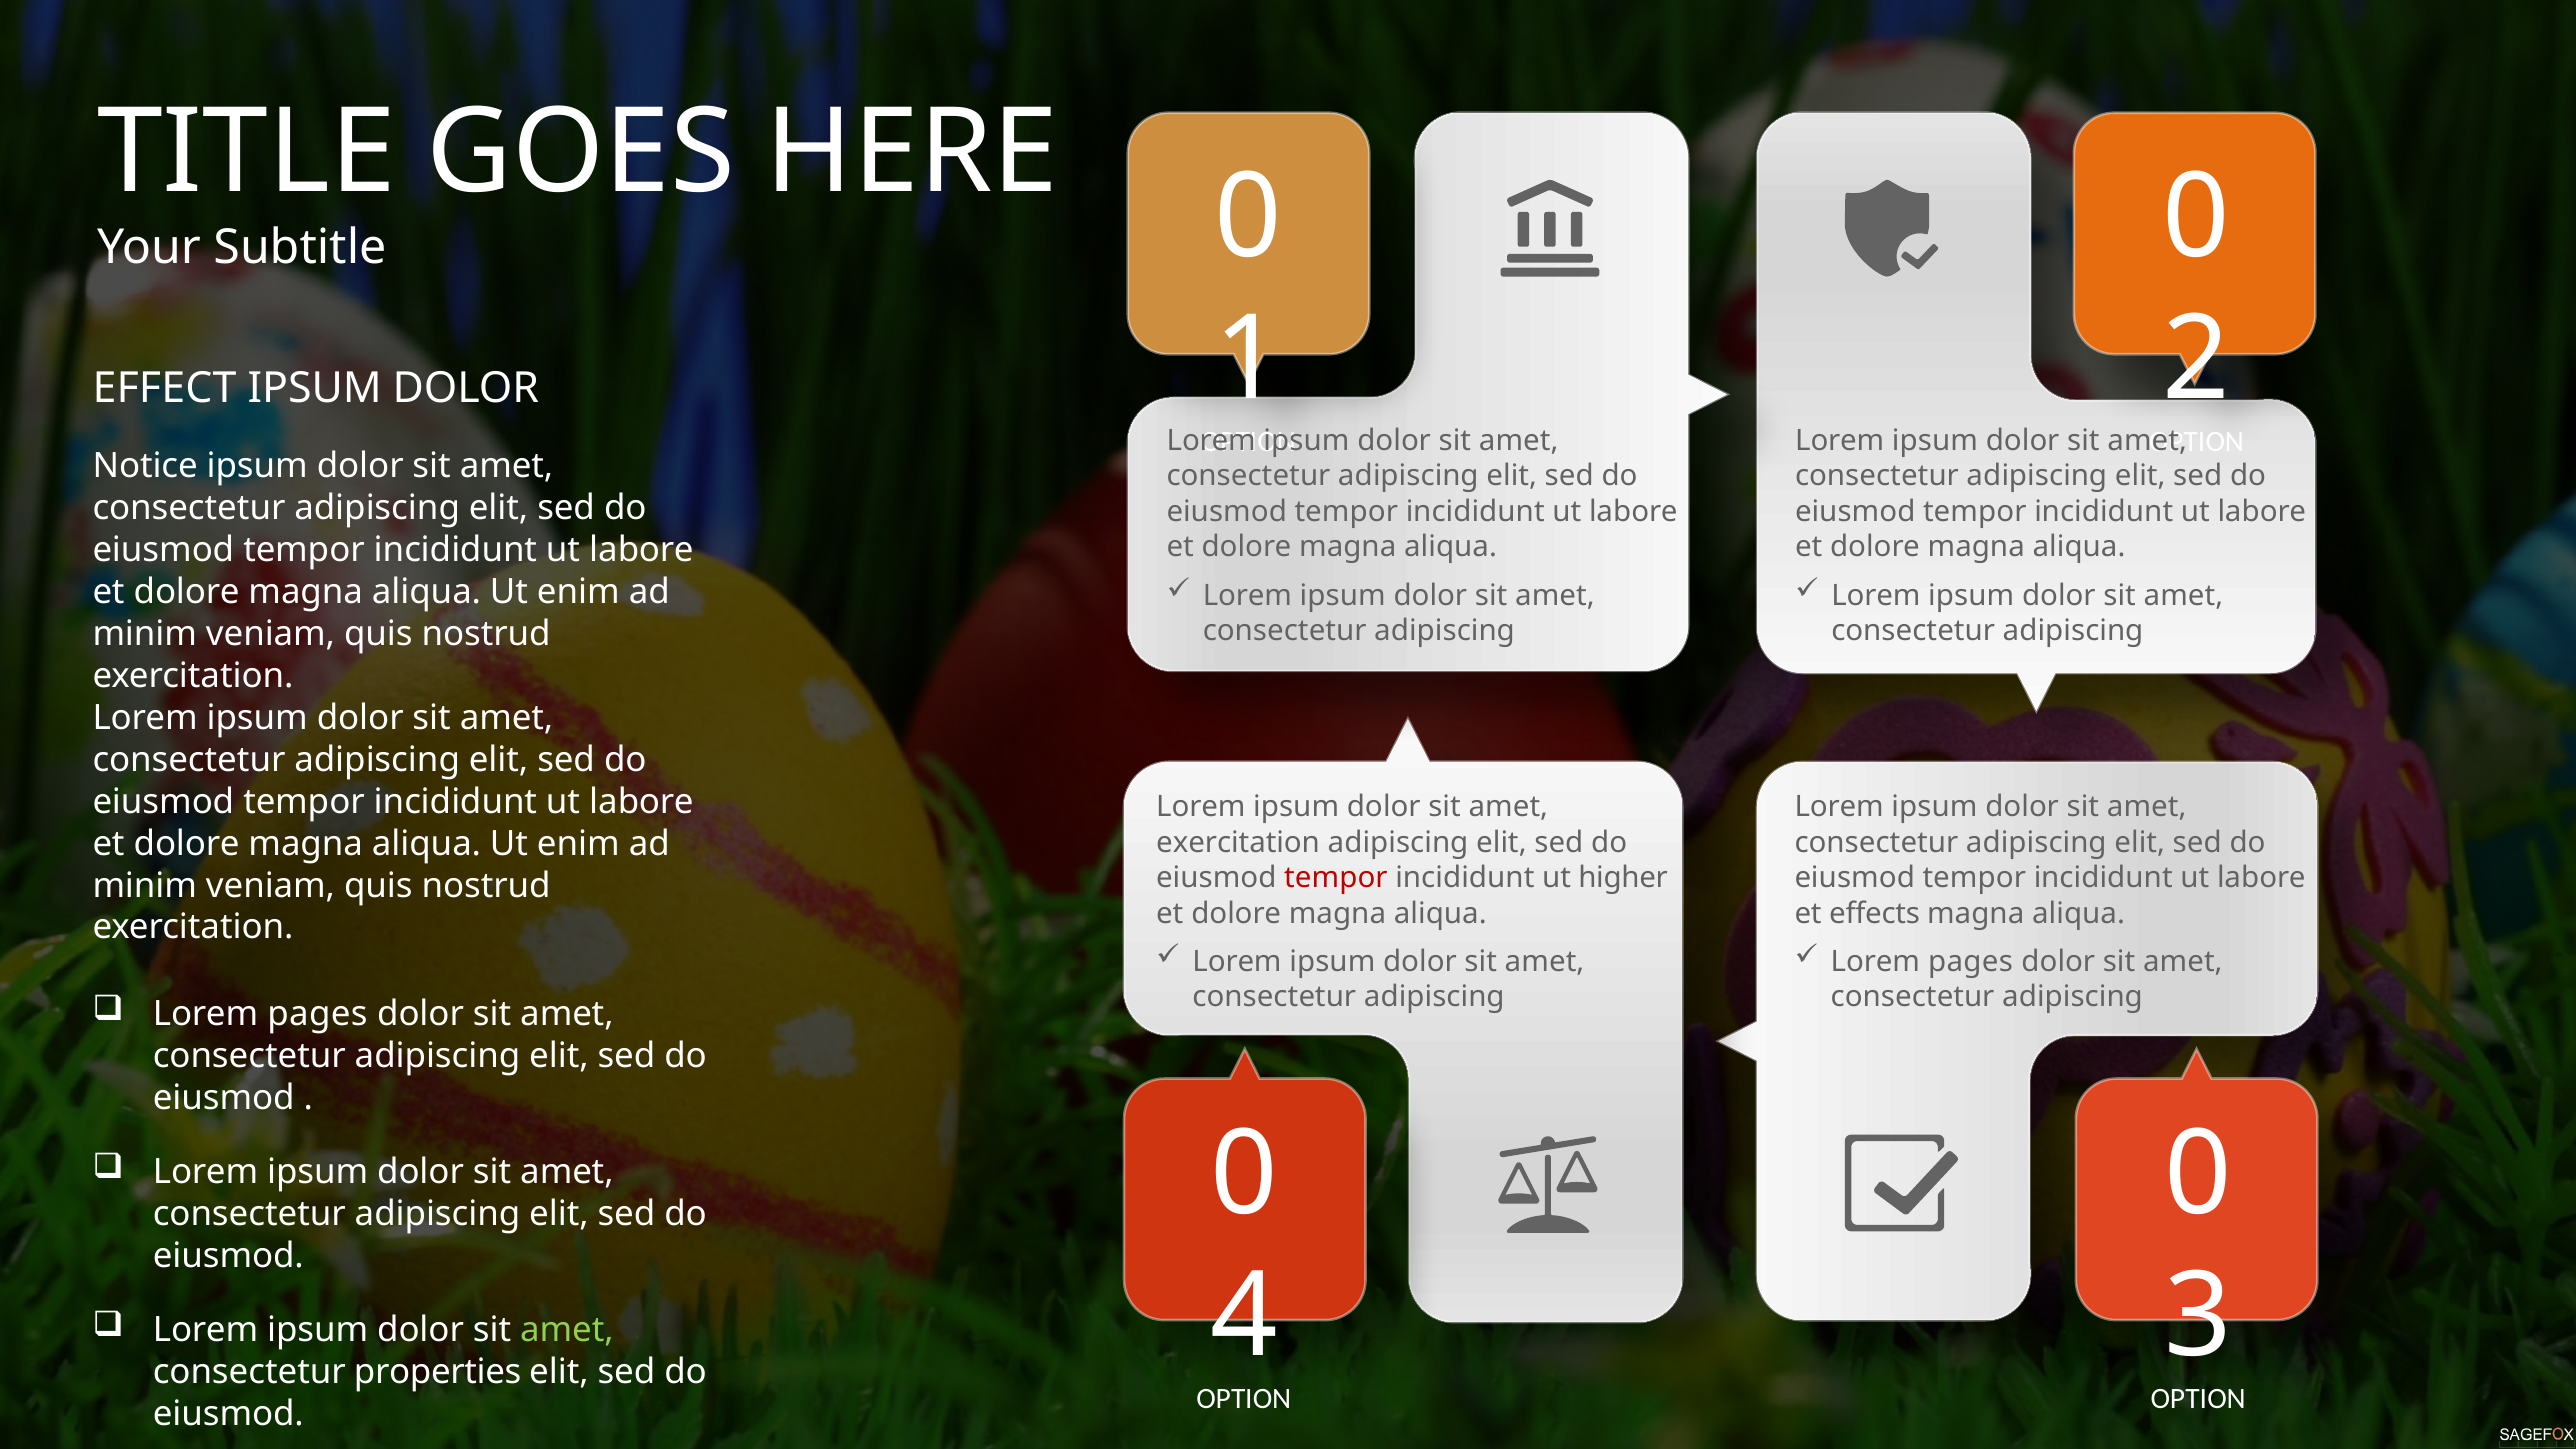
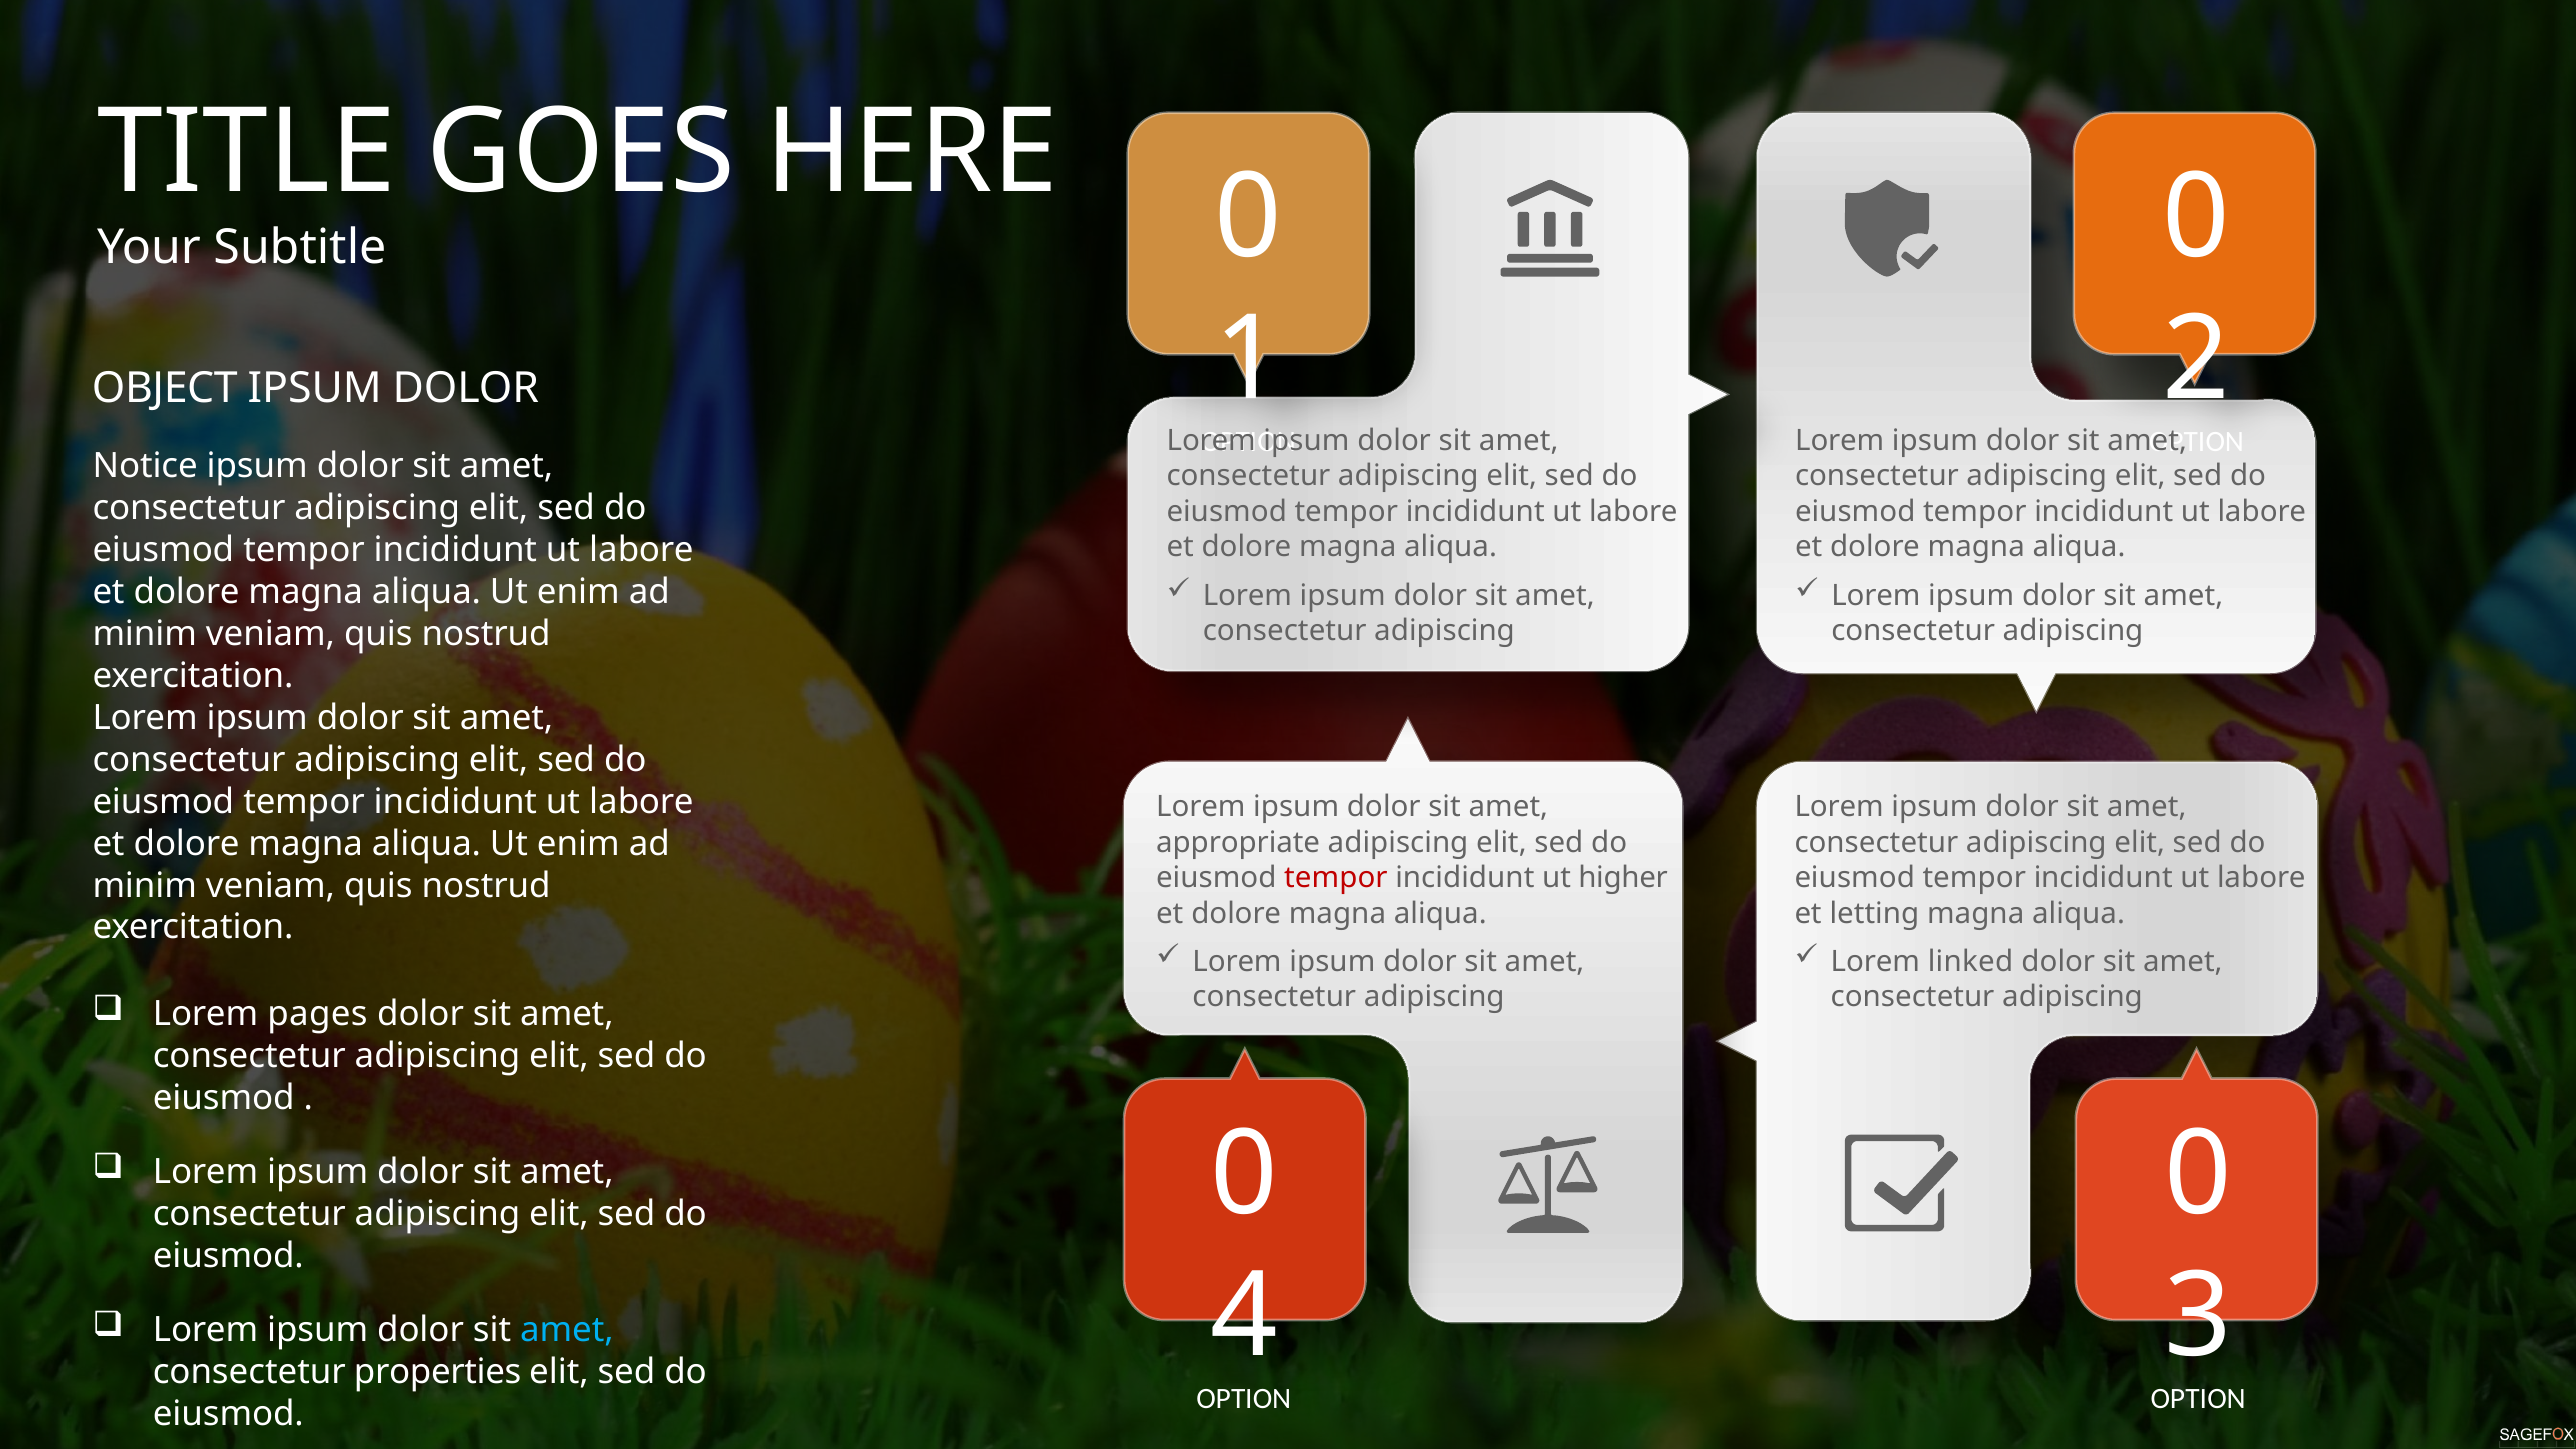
EFFECT: EFFECT -> OBJECT (165, 388)
exercitation: exercitation -> appropriate (1238, 842)
effects: effects -> letting (1874, 913)
pages: pages -> linked (1971, 962)
amet colour: light green -> light blue (567, 1330)
